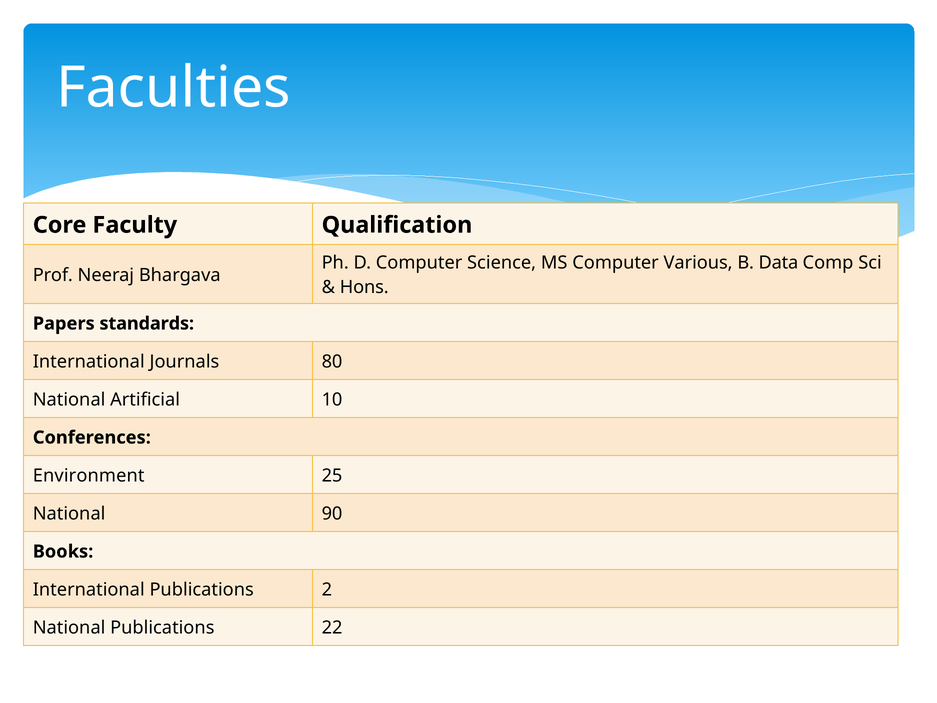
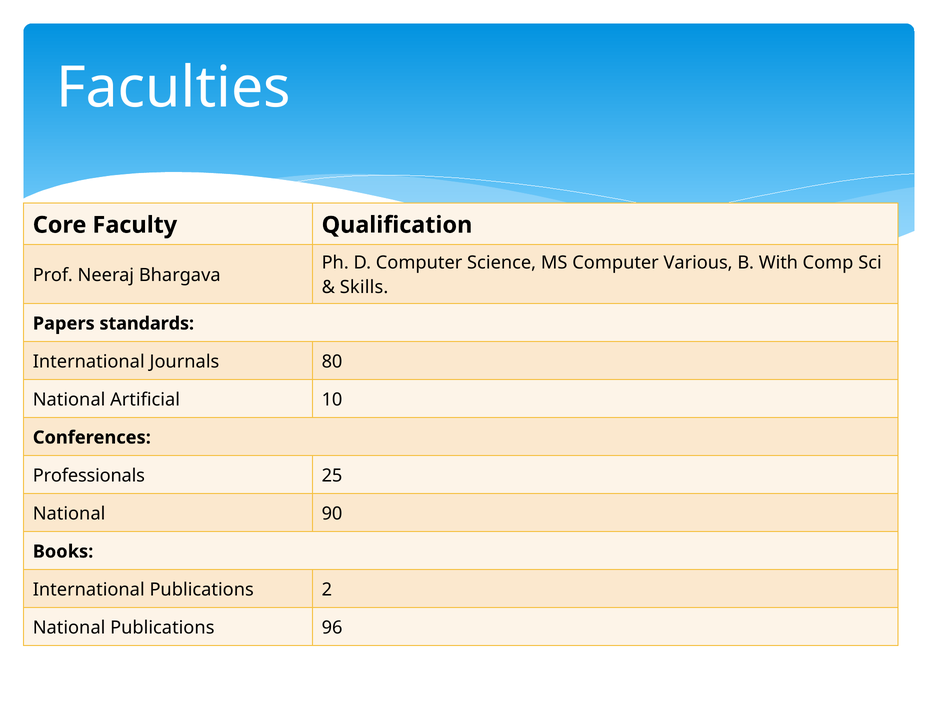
Data: Data -> With (778, 262)
Hons: Hons -> Skills (364, 287)
Environment: Environment -> Professionals (89, 475)
22: 22 -> 96 (332, 627)
